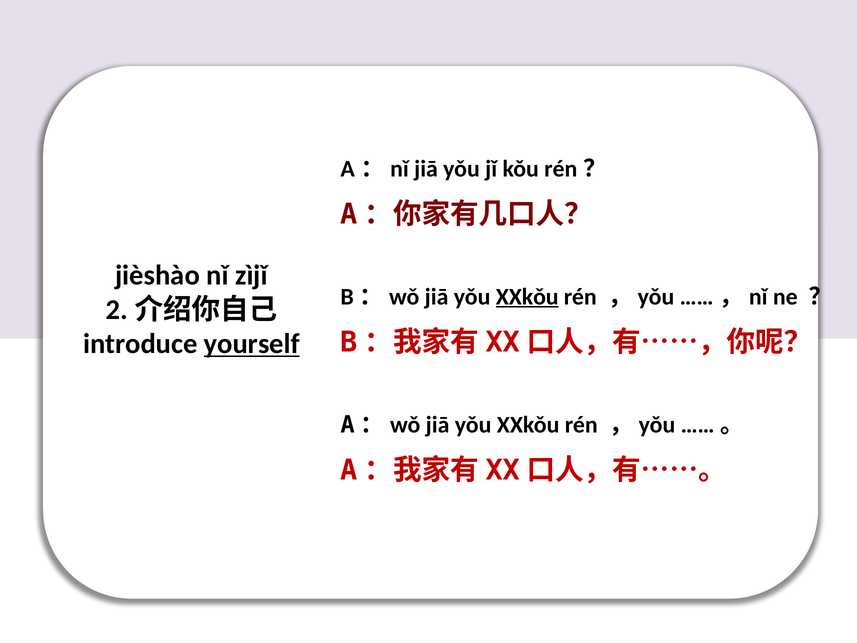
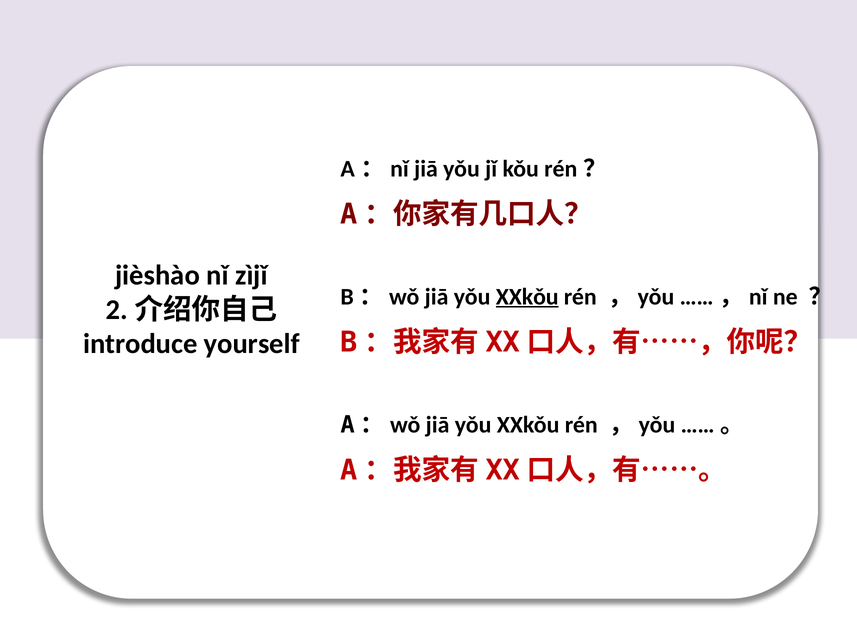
yourself underline: present -> none (252, 344)
